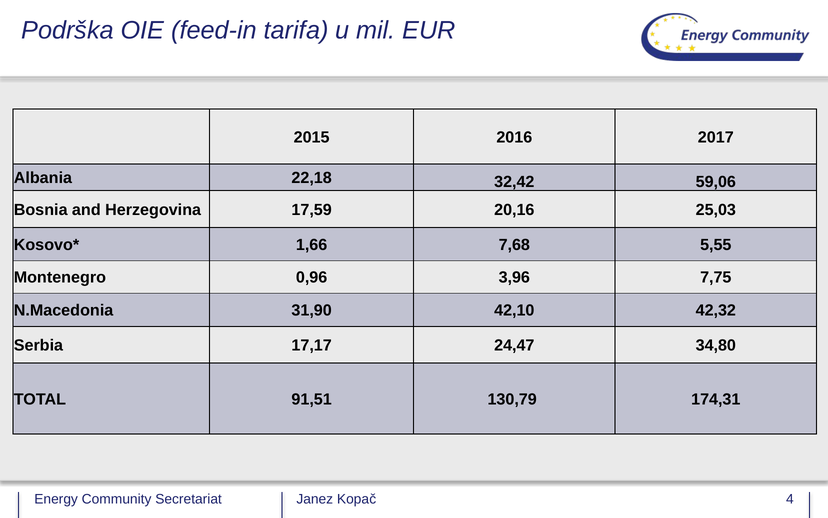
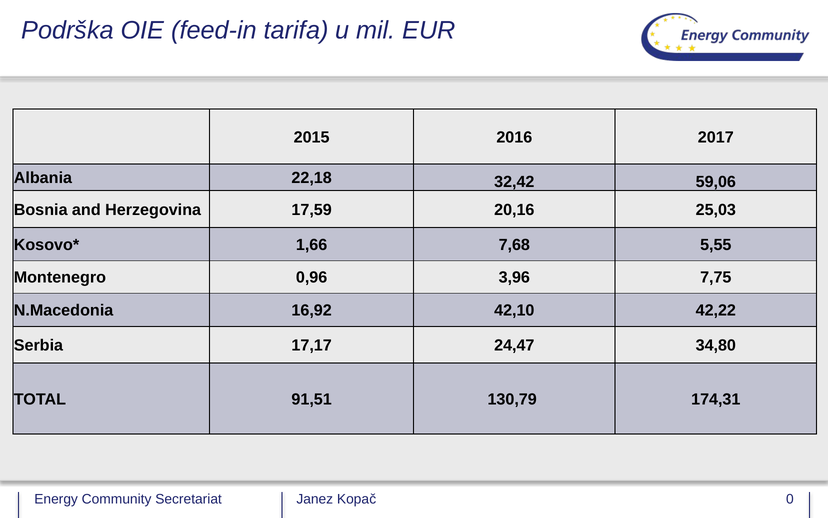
31,90: 31,90 -> 16,92 (312, 310)
42,32: 42,32 -> 42,22 (716, 310)
4: 4 -> 0 (790, 499)
